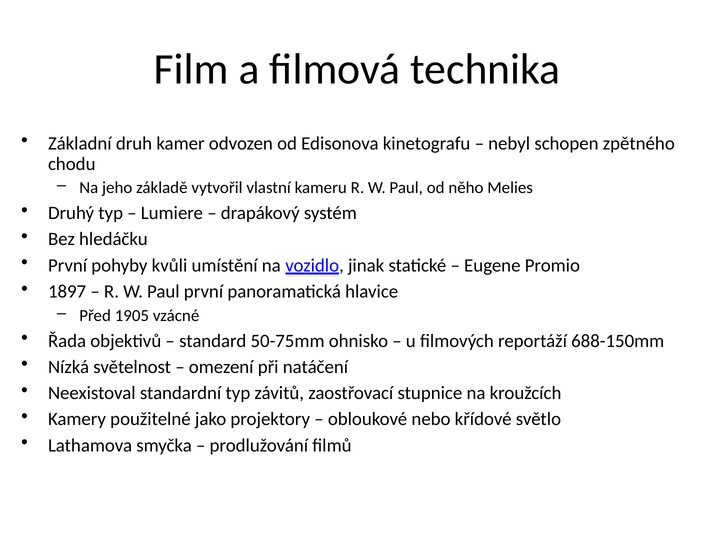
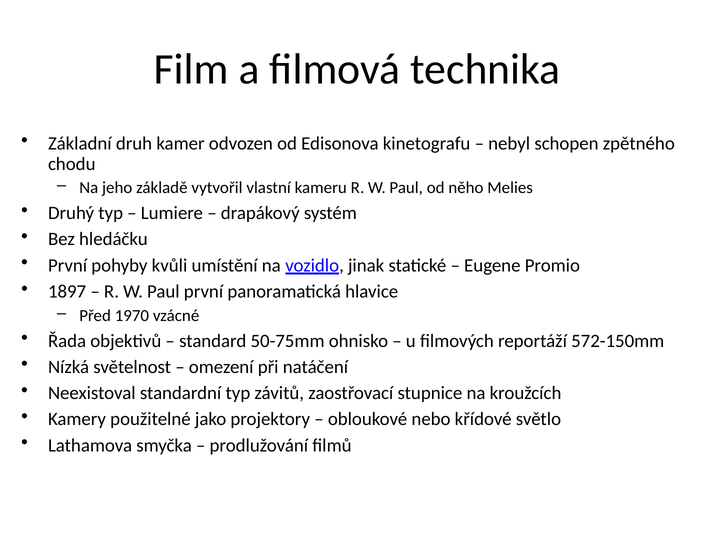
1905: 1905 -> 1970 (132, 316)
688-150mm: 688-150mm -> 572-150mm (618, 341)
